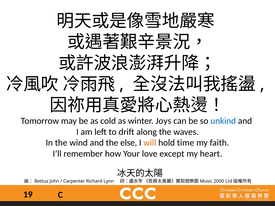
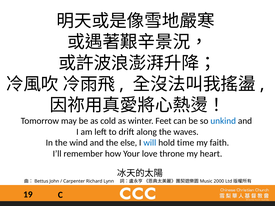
Joys: Joys -> Feet (164, 121)
will colour: orange -> blue (150, 143)
except: except -> throne (172, 154)
